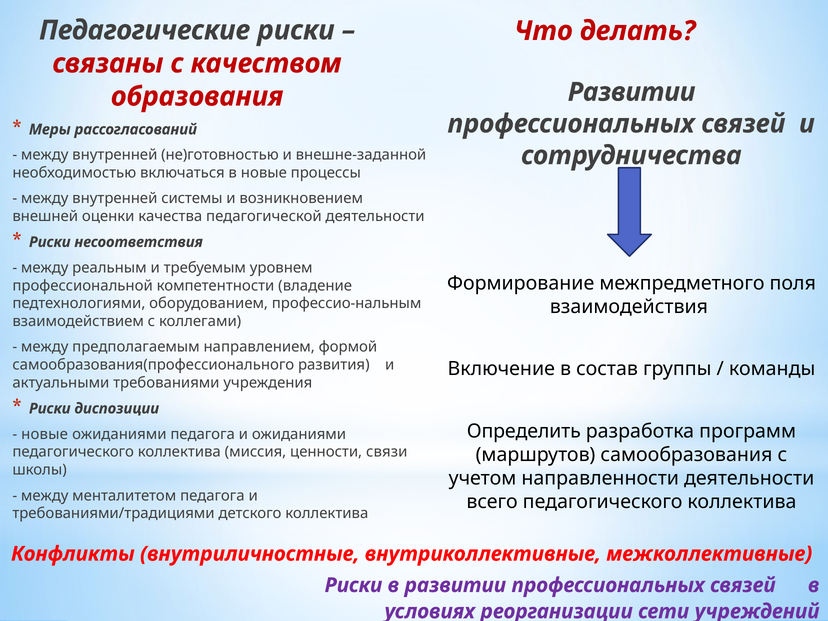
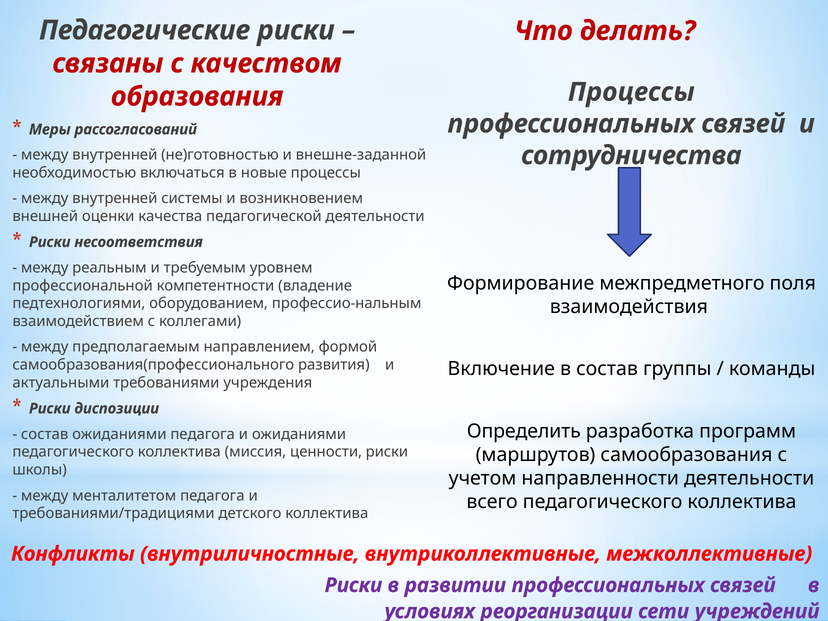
Развитии: Развитии -> Процессы (631, 92)
новые: новые -> состав (45, 434)
ценности связи: связи -> риски (387, 452)
